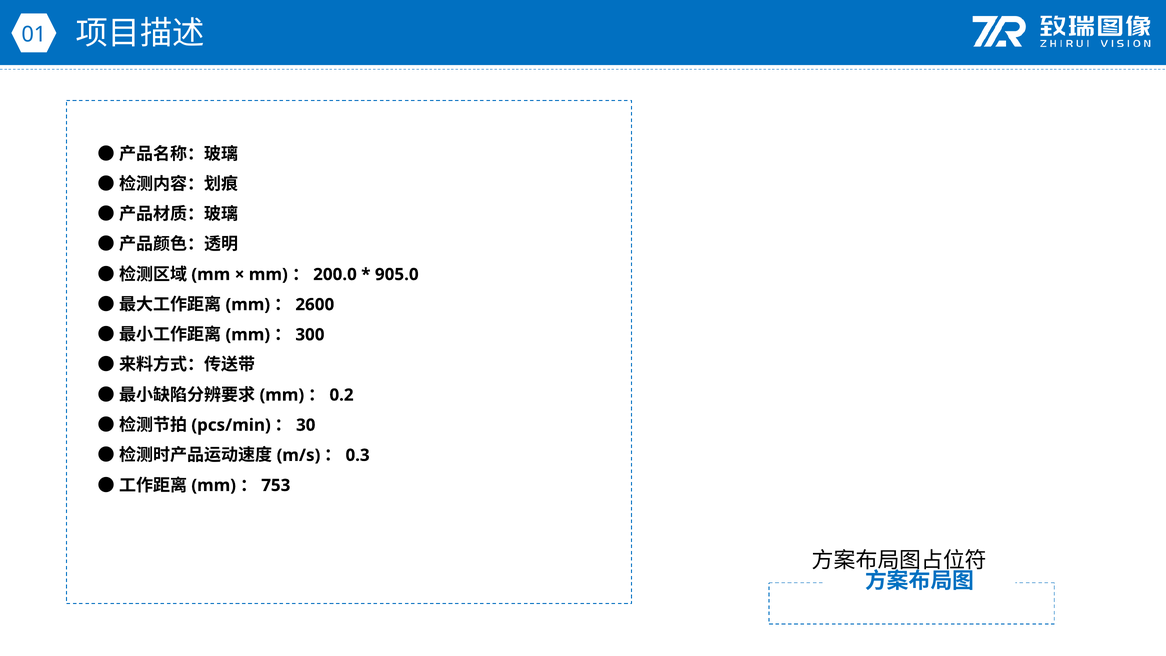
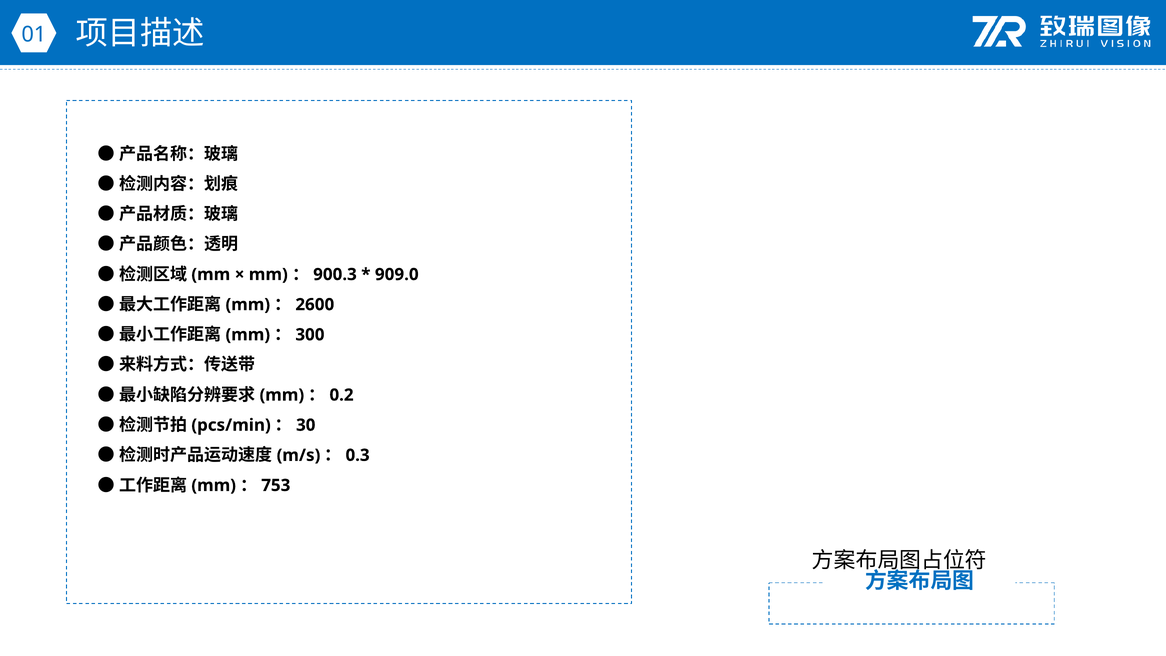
200.0: 200.0 -> 900.3 (335, 274)
905.0: 905.0 -> 909.0 (397, 274)
